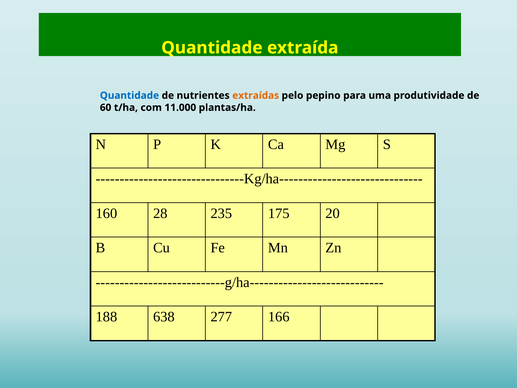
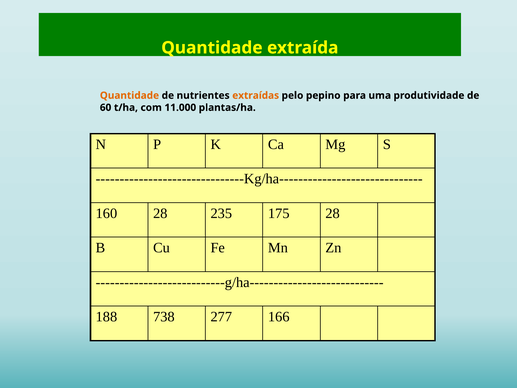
Quantidade colour: blue -> orange (129, 95)
175 20: 20 -> 28 (333, 213)
638: 638 -> 738 (164, 317)
